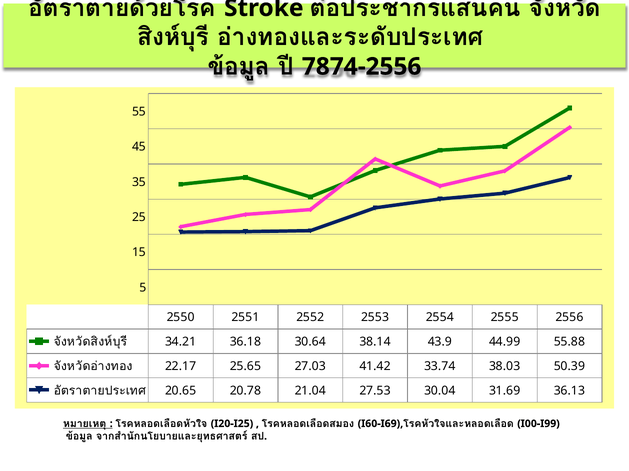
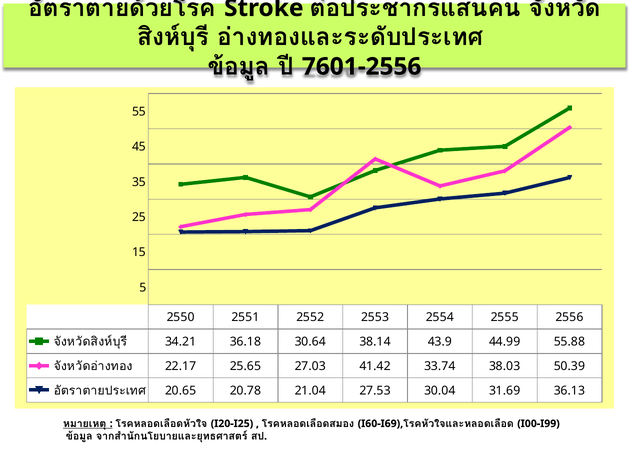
7874-2556: 7874-2556 -> 7601-2556 (362, 67)
